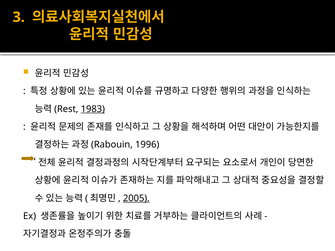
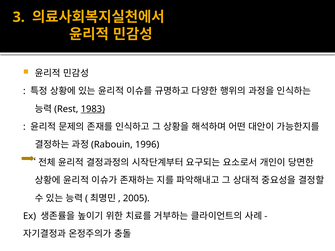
2005 underline: present -> none (136, 198)
